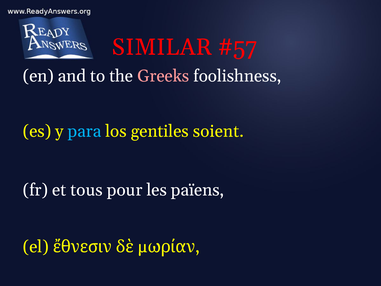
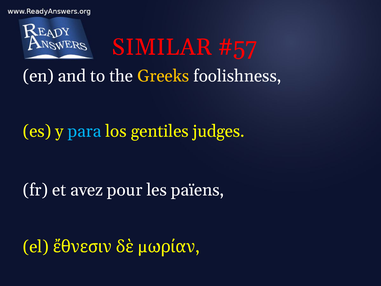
Greeks colour: pink -> yellow (163, 76)
soient: soient -> judges (219, 131)
tous: tous -> avez (87, 190)
